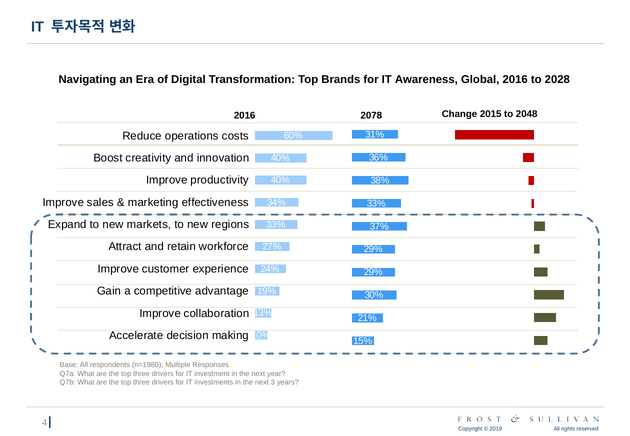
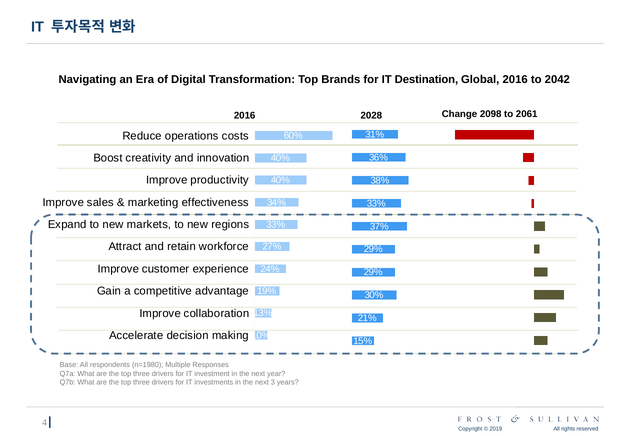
Awareness: Awareness -> Destination (426, 80)
2028: 2028 -> 2042 (557, 80)
2015: 2015 -> 2098 (491, 114)
2048: 2048 -> 2061 (527, 114)
2078: 2078 -> 2028 (371, 116)
